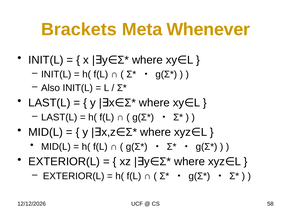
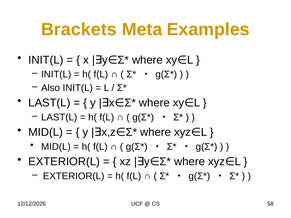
Whenever: Whenever -> Examples (208, 29)
